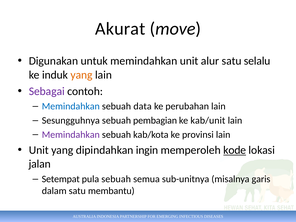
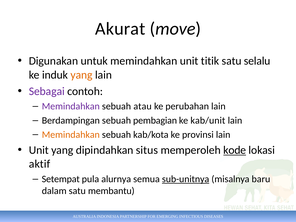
alur: alur -> titik (210, 61)
Memindahkan colour: blue -> purple (71, 106)
data: data -> atau (143, 106)
Sesungguhnya: Sesungguhnya -> Berdampingan (71, 120)
Memindahkan colour: purple -> orange (71, 135)
ingin: ingin -> situs (147, 150)
jalan: jalan -> aktif (40, 164)
pula sebuah: sebuah -> alurnya (116, 179)
sub-unitnya underline: none -> present (186, 179)
garis: garis -> baru (261, 179)
